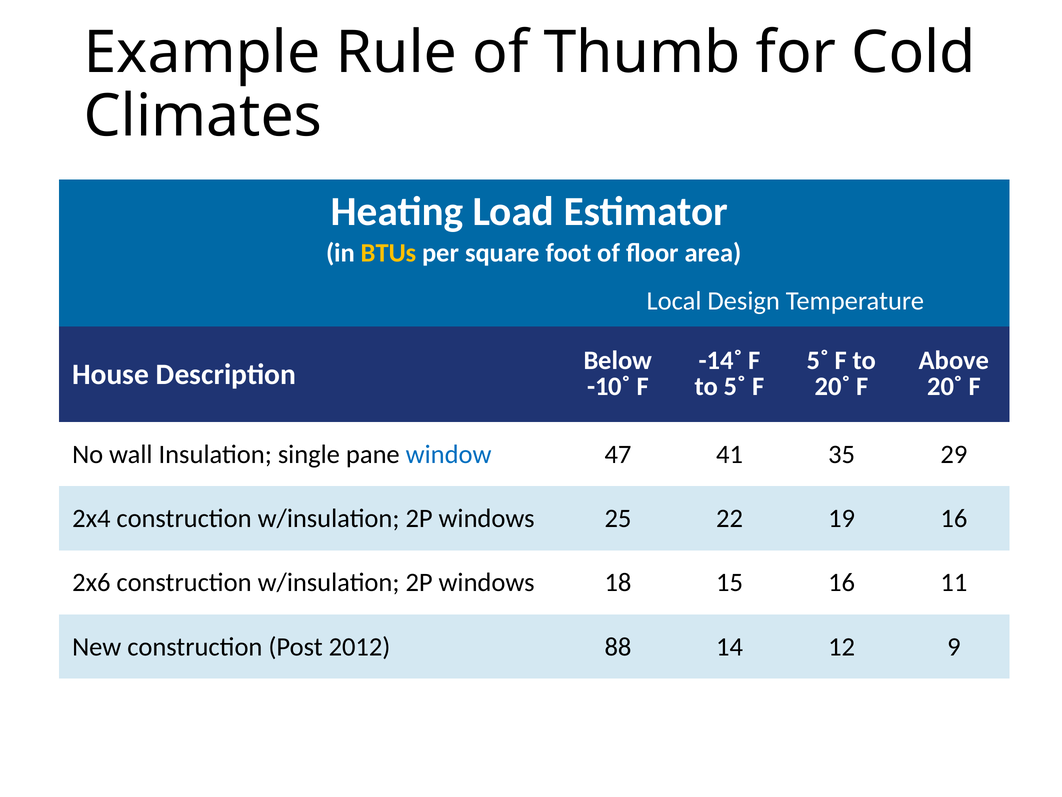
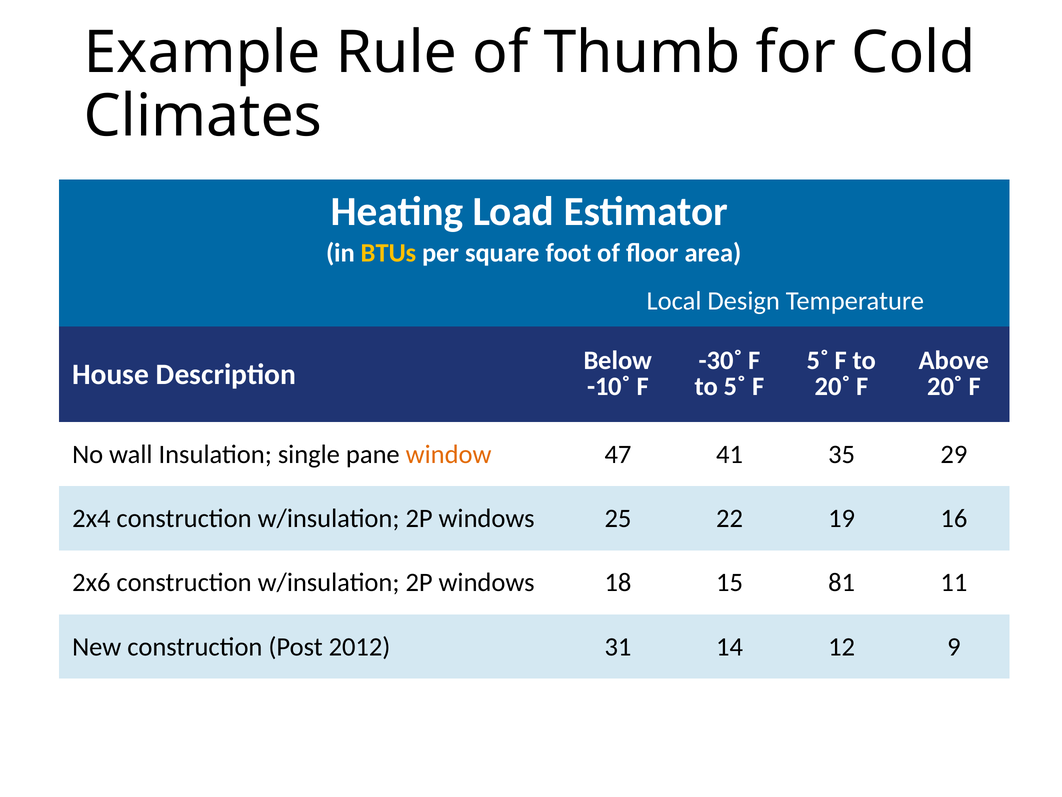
-14˚: -14˚ -> -30˚ (720, 360)
window colour: blue -> orange (449, 454)
15 16: 16 -> 81 (842, 582)
88: 88 -> 31 (618, 646)
